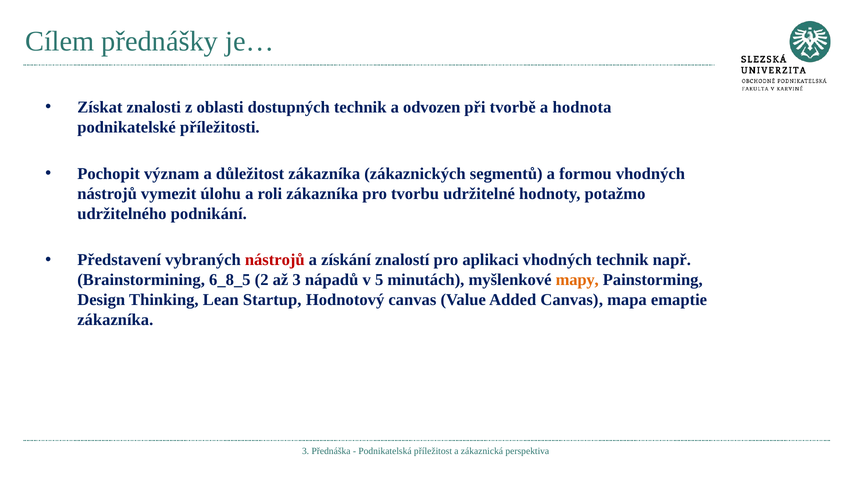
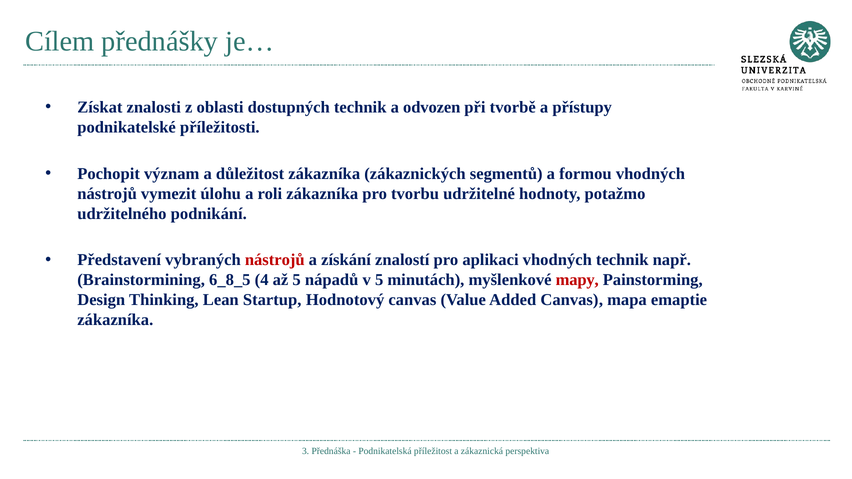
hodnota: hodnota -> přístupy (582, 107)
2: 2 -> 4 (262, 280)
až 3: 3 -> 5 (297, 280)
mapy colour: orange -> red (577, 280)
